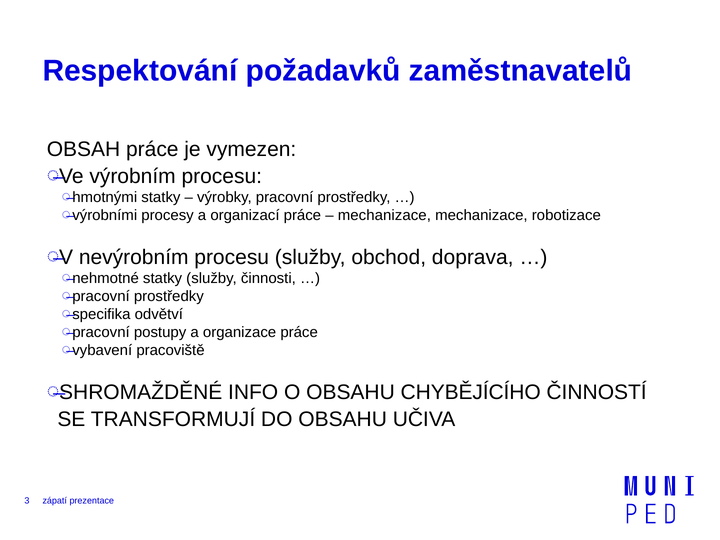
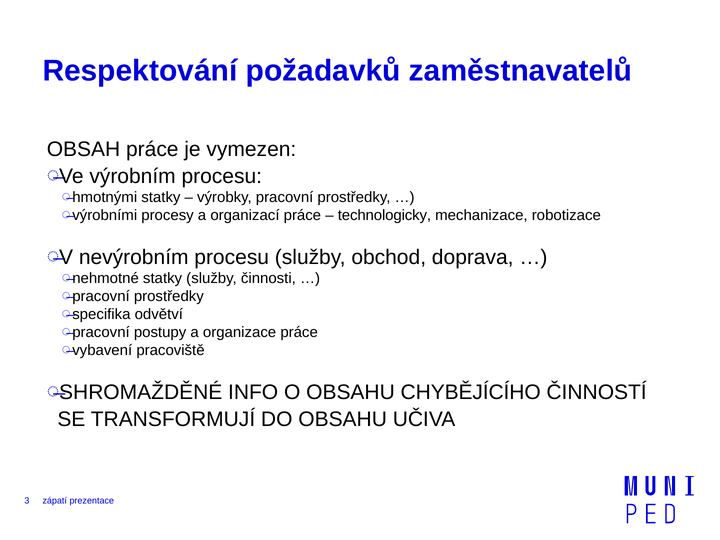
mechanizace: mechanizace -> technologicky (384, 215)
